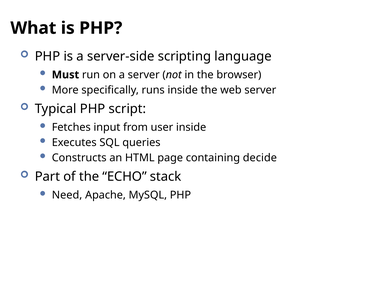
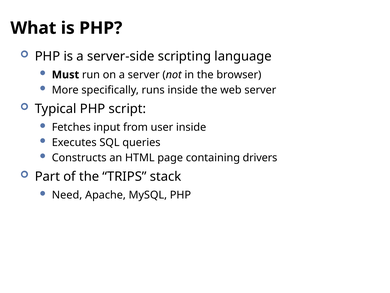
decide: decide -> drivers (260, 158)
ECHO: ECHO -> TRIPS (125, 176)
